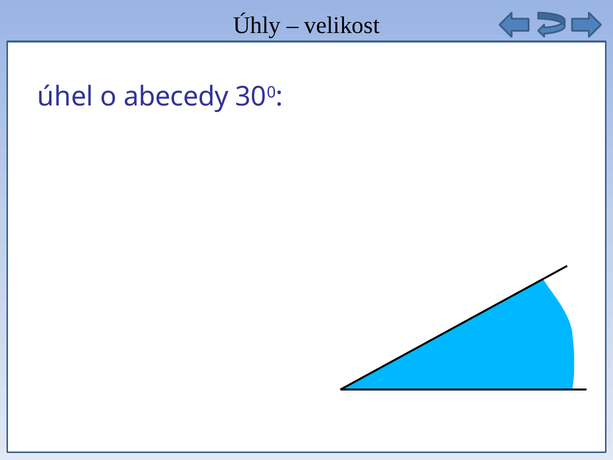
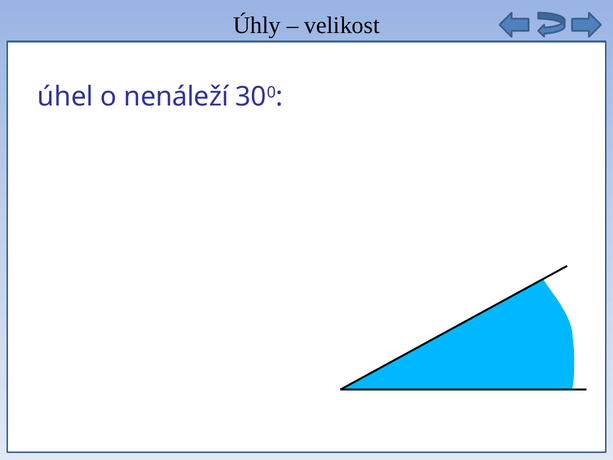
abecedy: abecedy -> nenáleží (176, 97)
